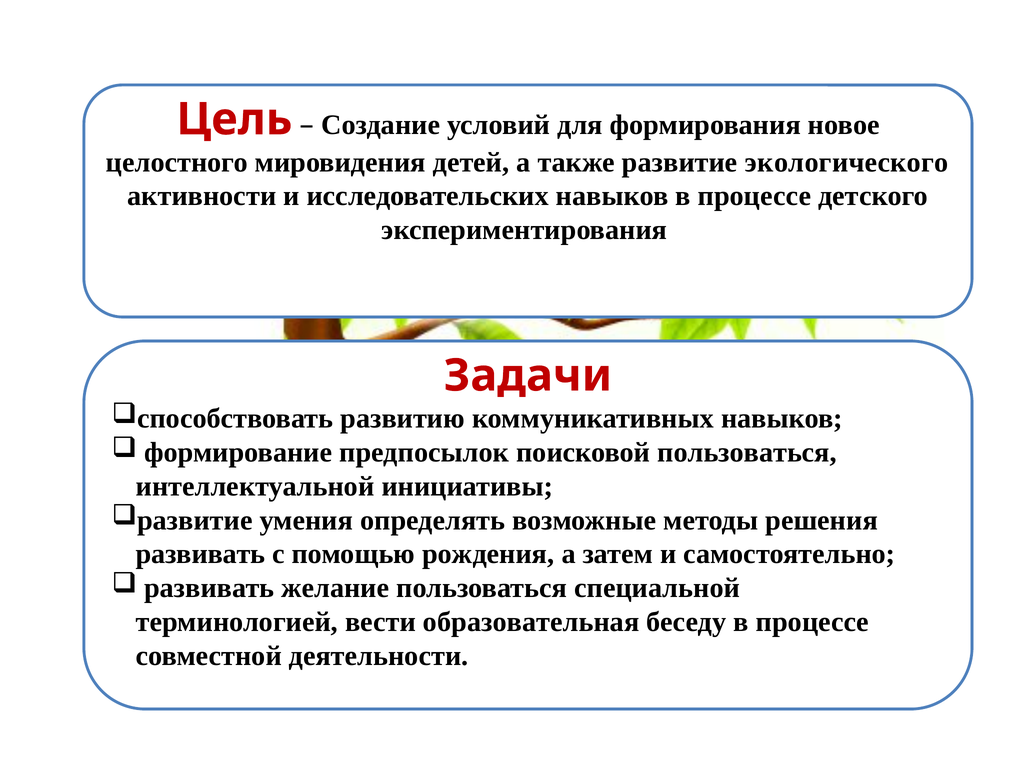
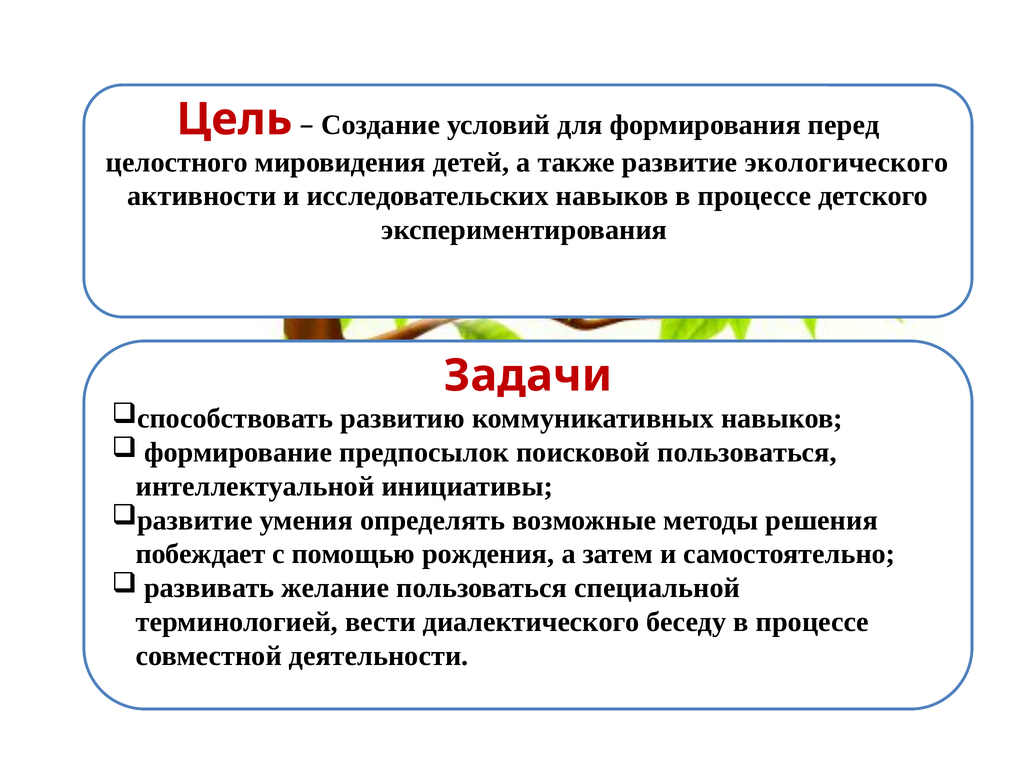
новое: новое -> перед (844, 125)
развивать: развивать -> побеждает (201, 554)
образовательная: образовательная -> диалектического (531, 622)
